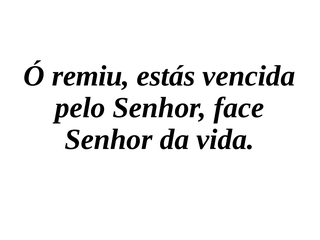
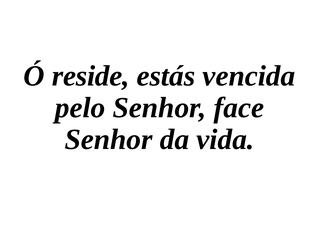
remiu: remiu -> reside (91, 76)
